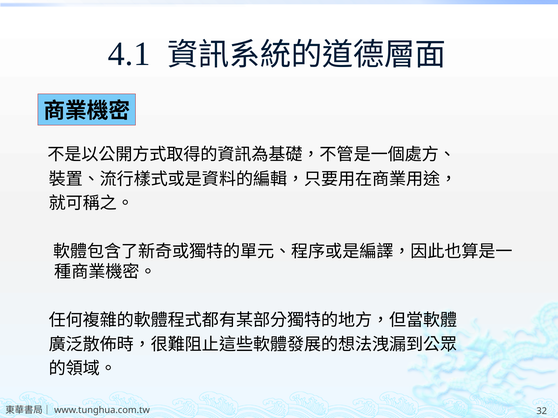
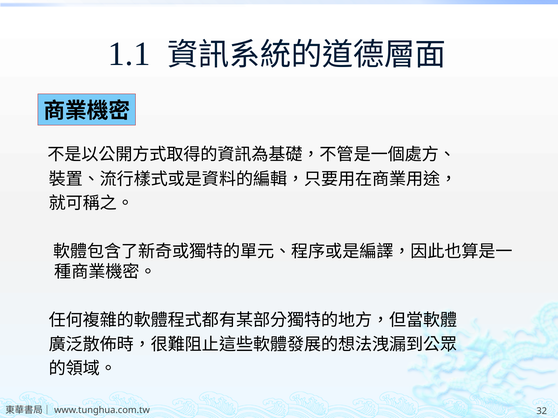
4.1: 4.1 -> 1.1 (129, 54)
